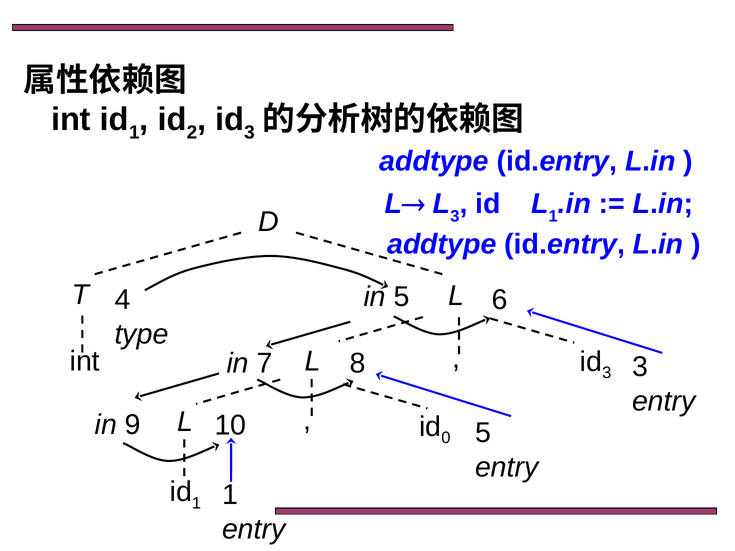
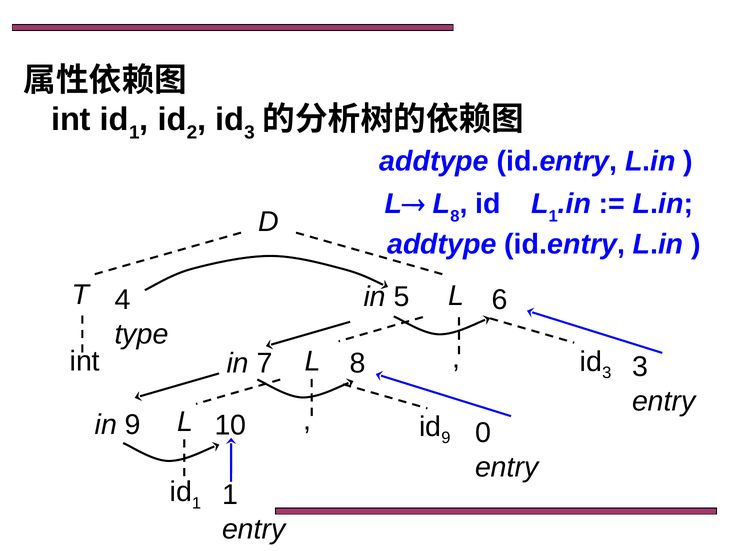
L 3: 3 -> 8 (455, 217)
id 0: 0 -> 9 (446, 438)
10 5: 5 -> 0 (483, 433)
